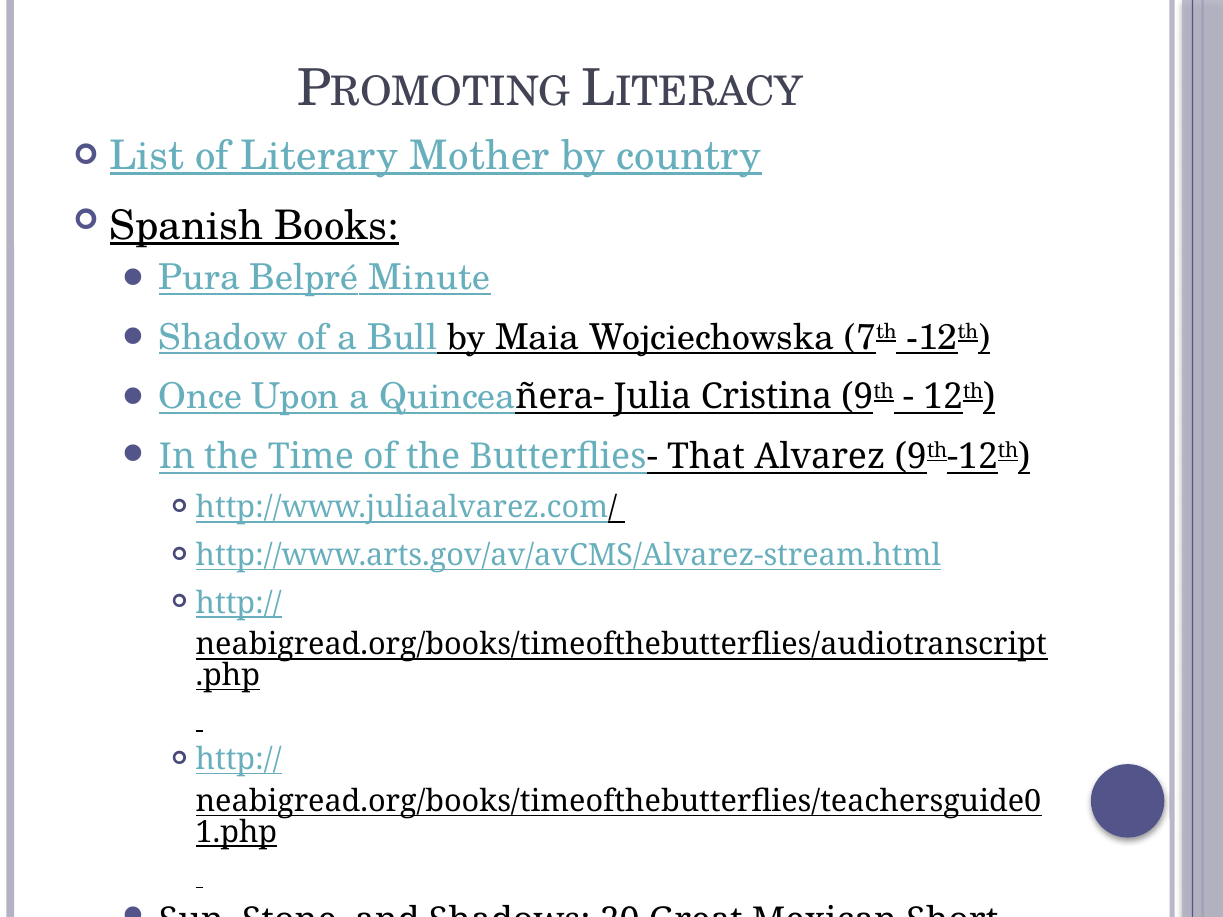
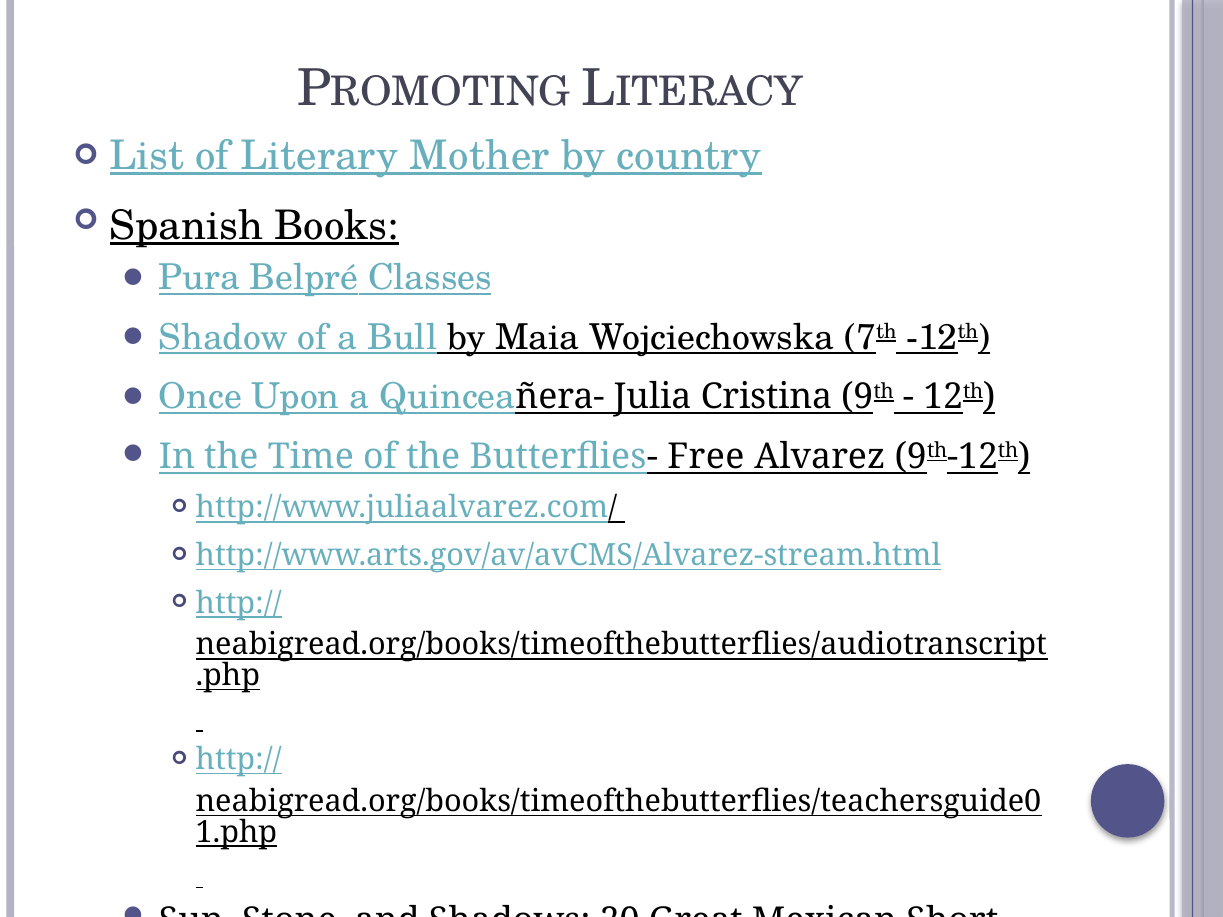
Minute: Minute -> Classes (430, 278)
That: That -> Free (706, 457)
